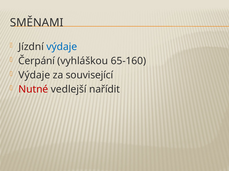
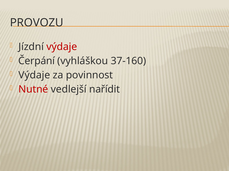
SMĚNAMI: SMĚNAMI -> PROVOZU (37, 23)
výdaje colour: blue -> red (62, 47)
65-160: 65-160 -> 37-160 (128, 61)
související: související -> povinnost (89, 75)
